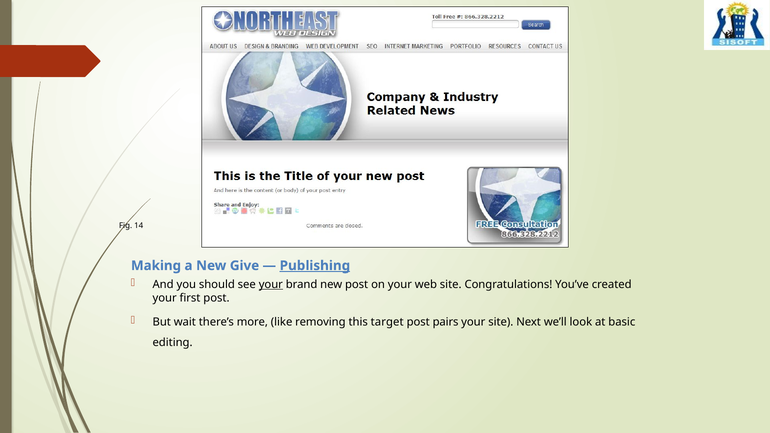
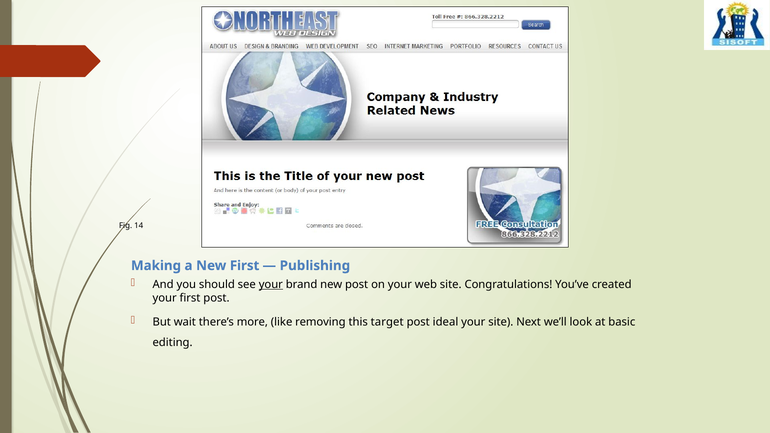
New Give: Give -> First (245, 266)
Publishing underline: present -> none (315, 266)
pairs: pairs -> ideal (445, 322)
